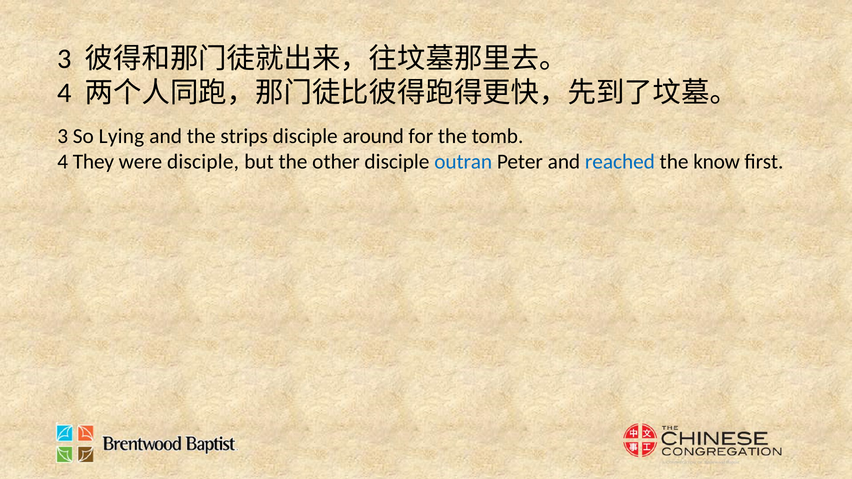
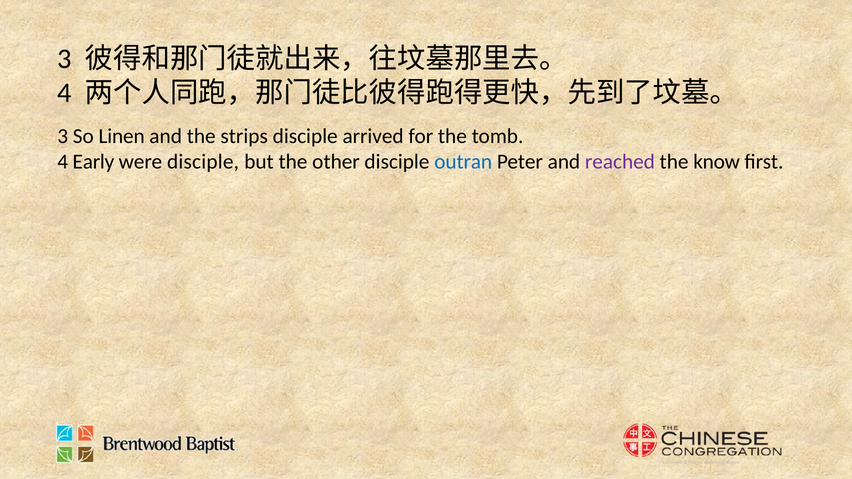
Lying: Lying -> Linen (122, 136)
around: around -> arrived (373, 136)
They: They -> Early (93, 162)
reached colour: blue -> purple (620, 162)
